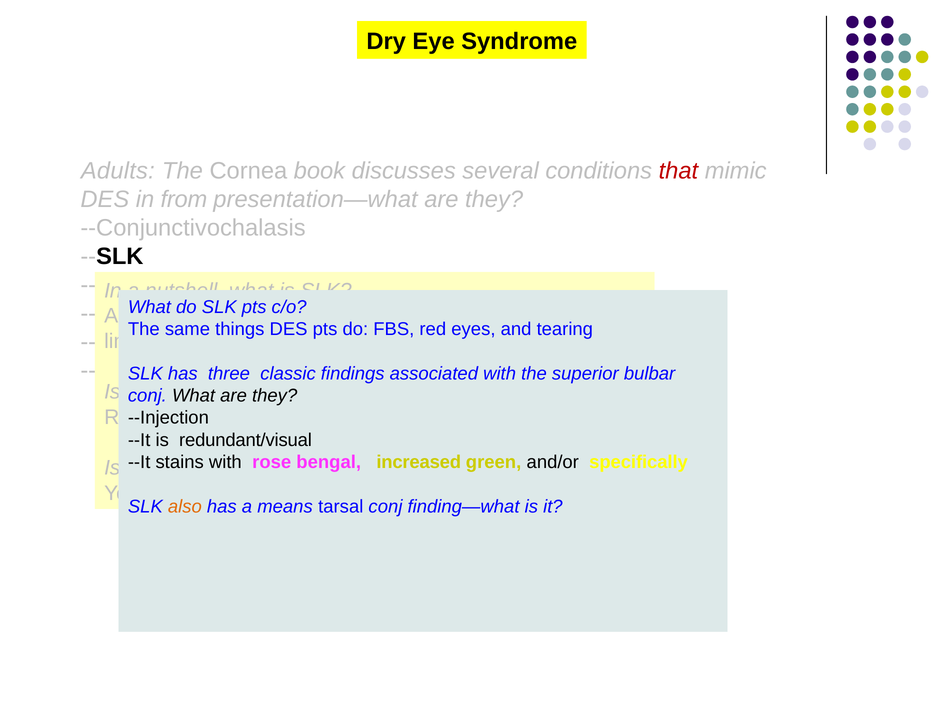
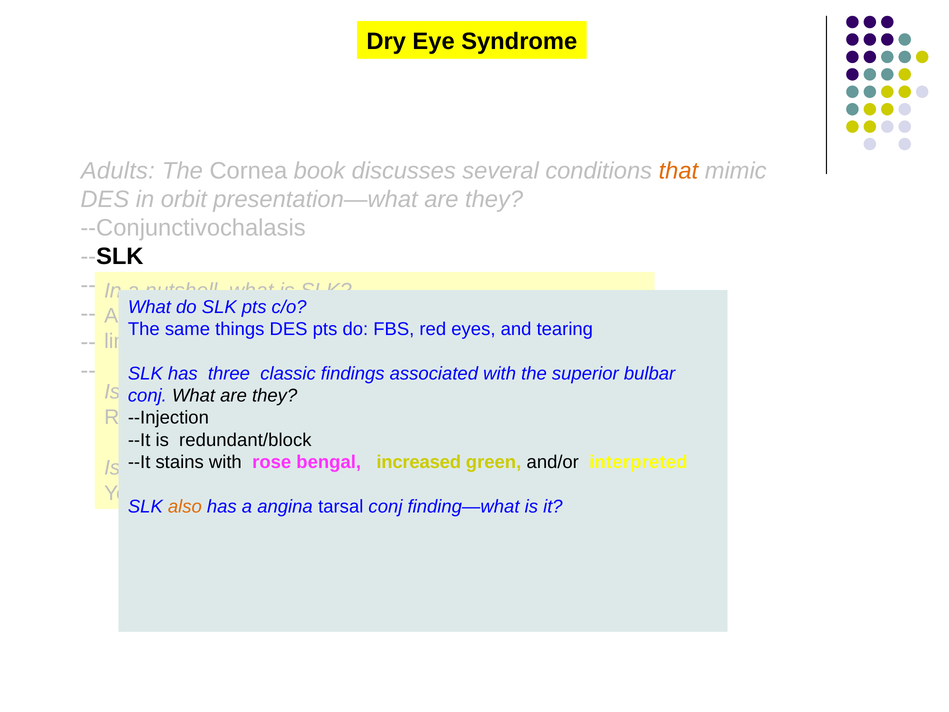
that colour: red -> orange (678, 171)
from: from -> orbit (184, 199)
redundant/visual: redundant/visual -> redundant/block (245, 440)
specifically: specifically -> interpreted (638, 462)
means: means -> angina (285, 506)
